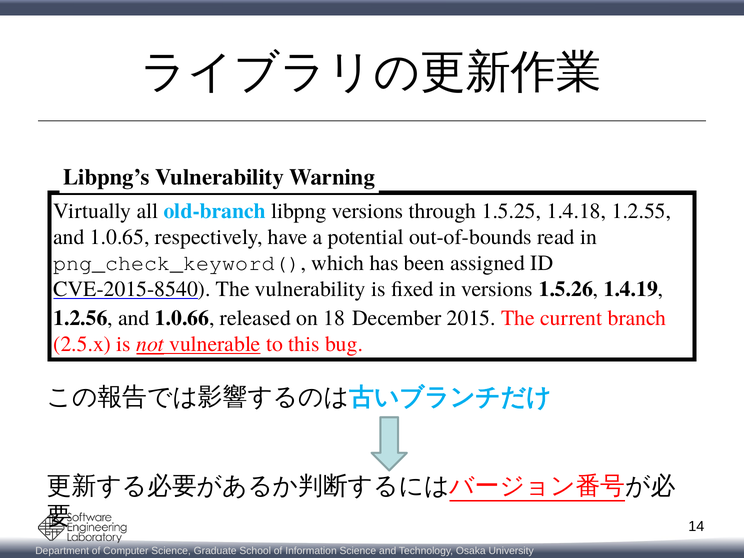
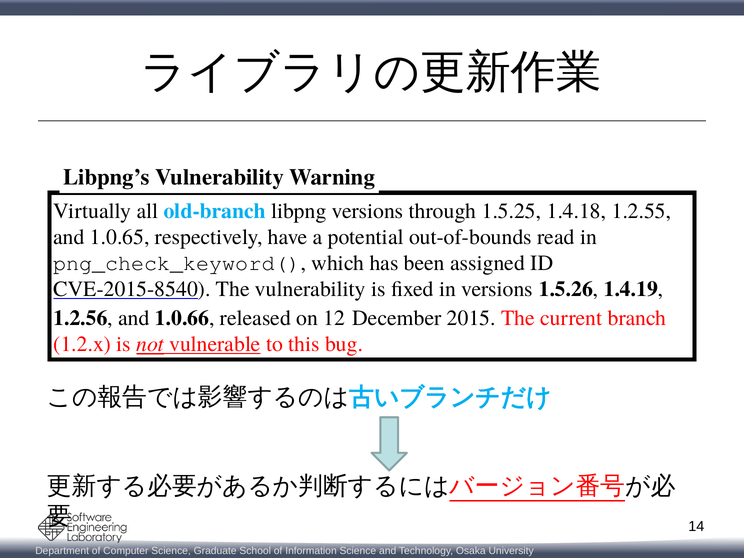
18: 18 -> 12 (334, 318)
2.5.x: 2.5.x -> 1.2.x (82, 344)
